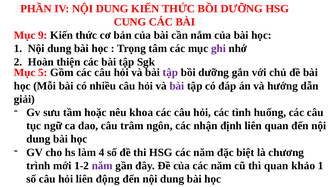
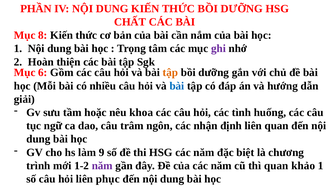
CUNG: CUNG -> CHẤT (130, 22)
9: 9 -> 8 (43, 35)
5: 5 -> 6 (43, 72)
tập colour: purple -> orange (170, 72)
bài colour: purple -> blue (177, 86)
4: 4 -> 9 (102, 152)
động: động -> phục (108, 179)
